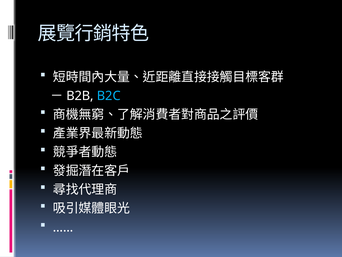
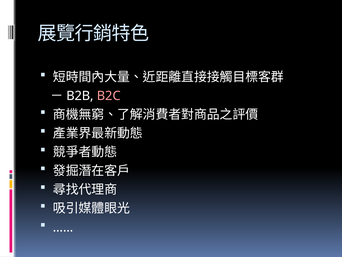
B2C colour: light blue -> pink (109, 96)
